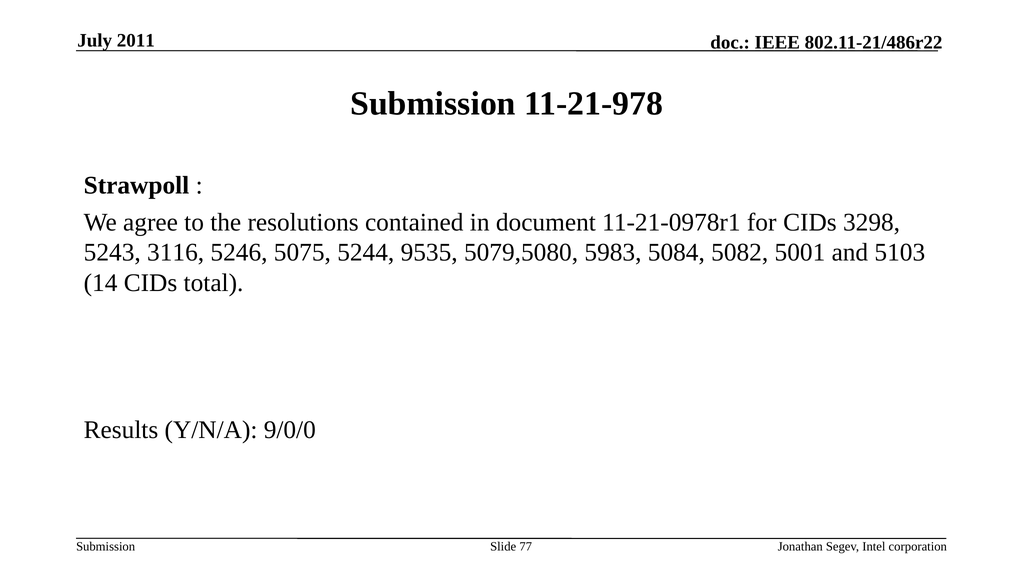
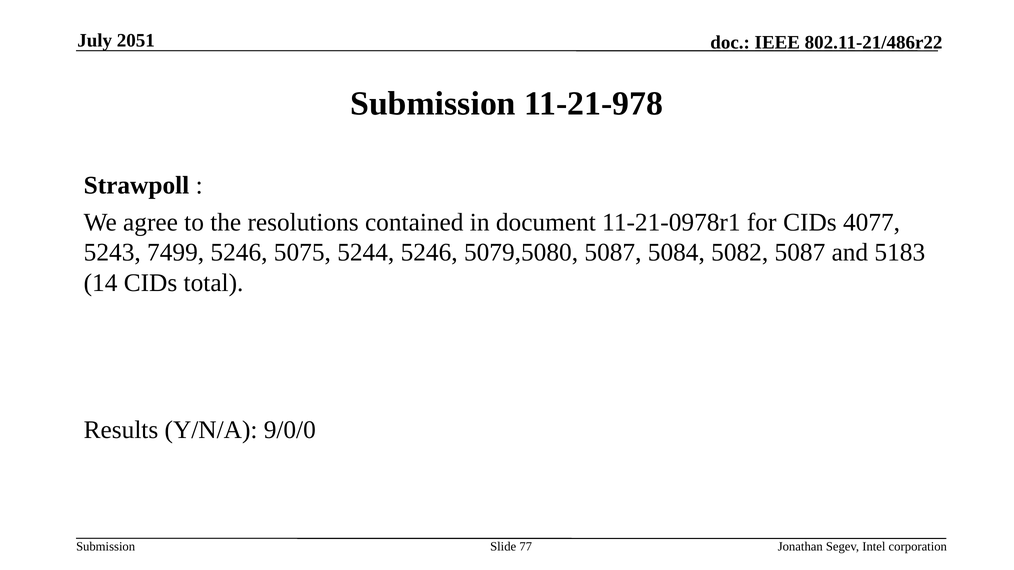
2011: 2011 -> 2051 (136, 40)
3298: 3298 -> 4077 (872, 222)
3116: 3116 -> 7499 (176, 253)
5244 9535: 9535 -> 5246 (429, 253)
5079,5080 5983: 5983 -> 5087 (613, 253)
5082 5001: 5001 -> 5087 (800, 253)
5103: 5103 -> 5183 (900, 253)
